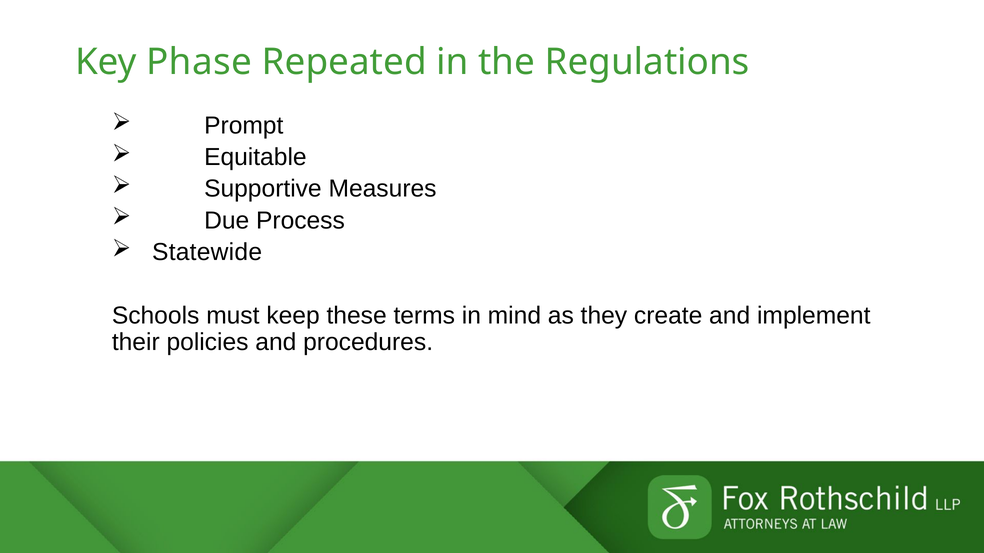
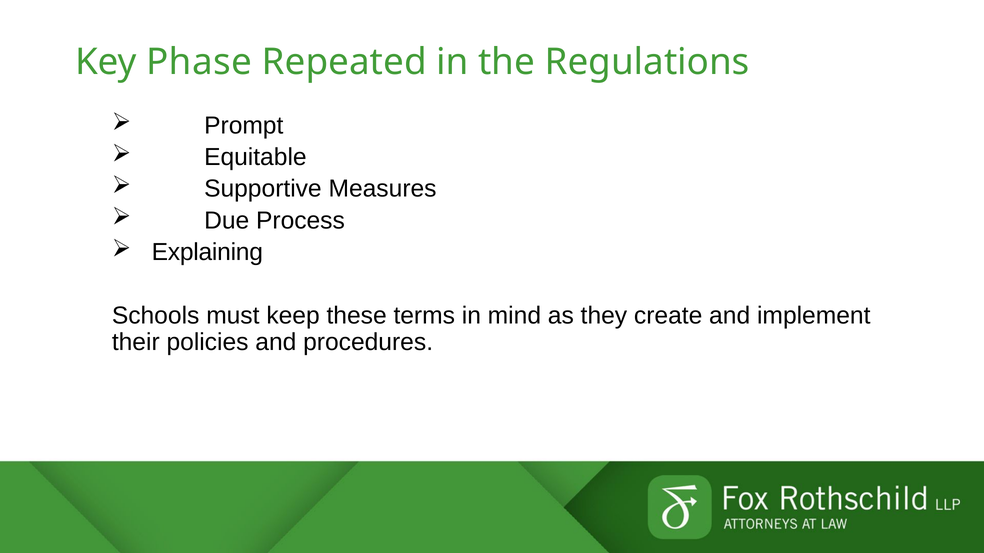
Statewide: Statewide -> Explaining (207, 252)
